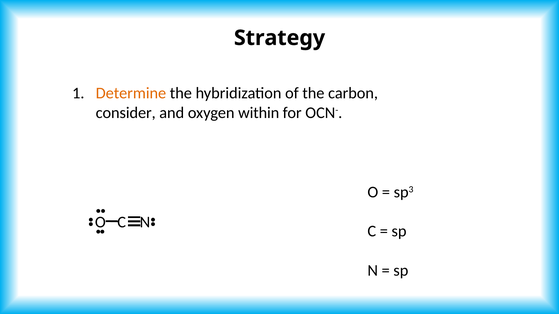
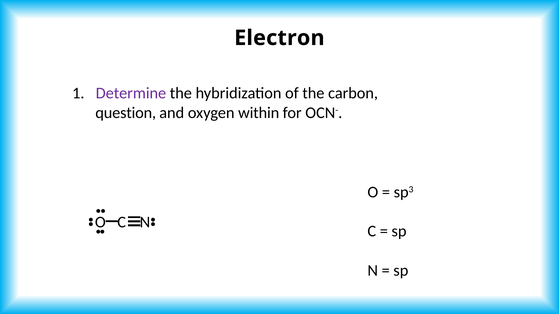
Strategy: Strategy -> Electron (279, 38)
Determine colour: orange -> purple (131, 93)
consider: consider -> question (126, 113)
